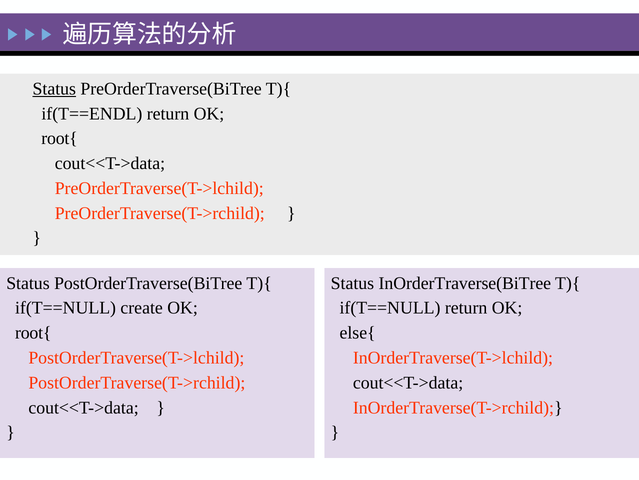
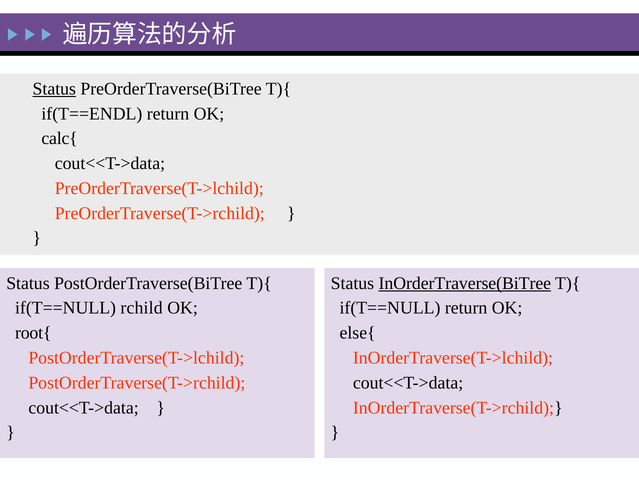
root{: root{ -> calc{ (60, 138)
InOrderTraverse(BiTree underline: none -> present (465, 283)
create: create -> rchild (142, 308)
